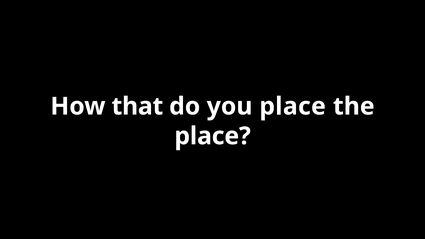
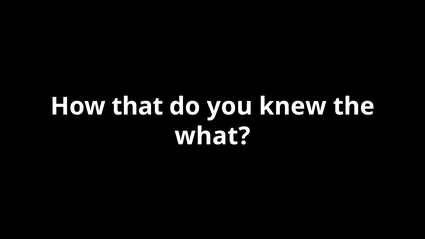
you place: place -> knew (293, 106)
place: place -> what (212, 136)
